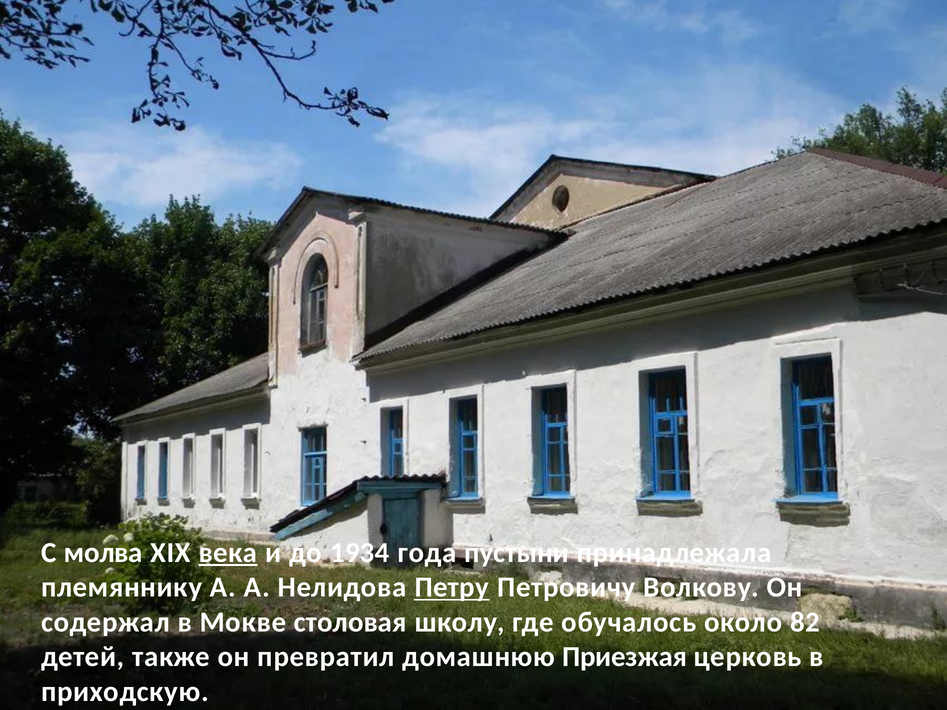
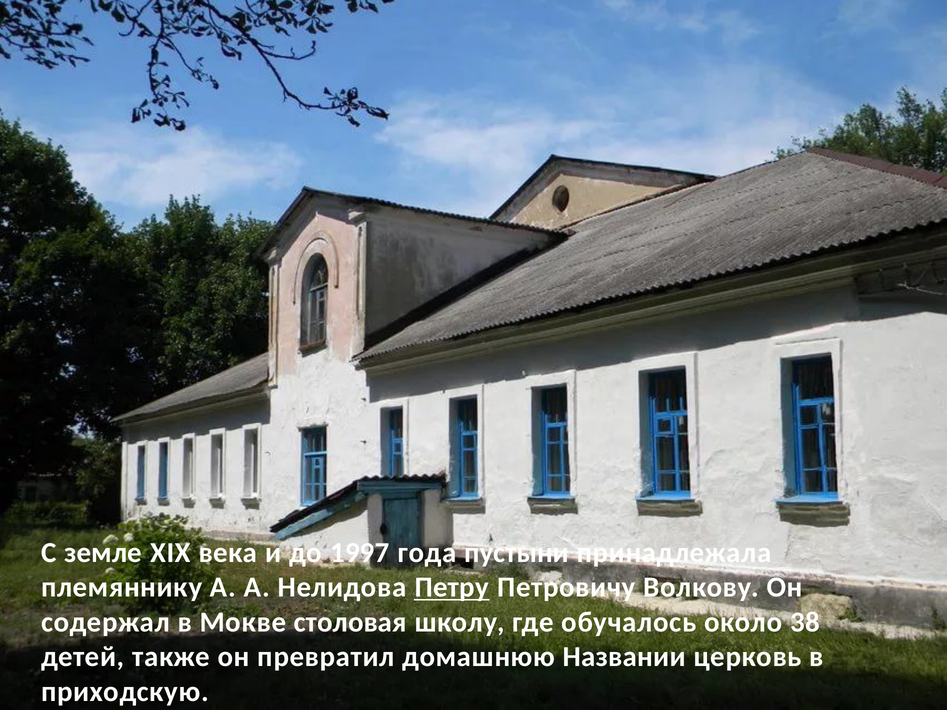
молва: молва -> земле (103, 553)
века underline: present -> none (228, 553)
1934: 1934 -> 1997 (360, 553)
82: 82 -> 38 (805, 622)
Приезжая: Приезжая -> Названии (624, 657)
